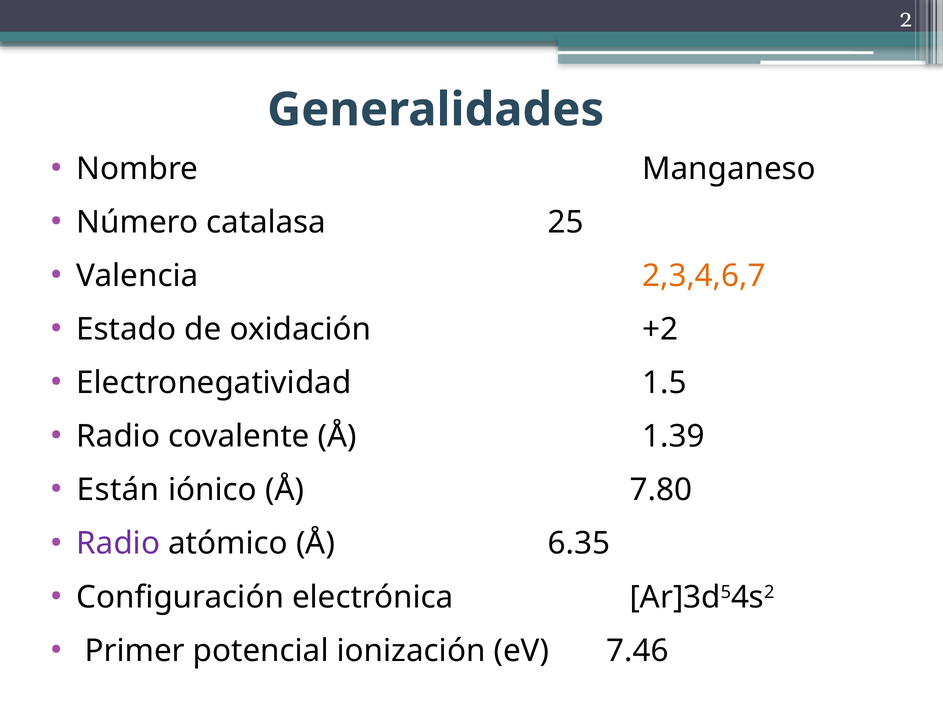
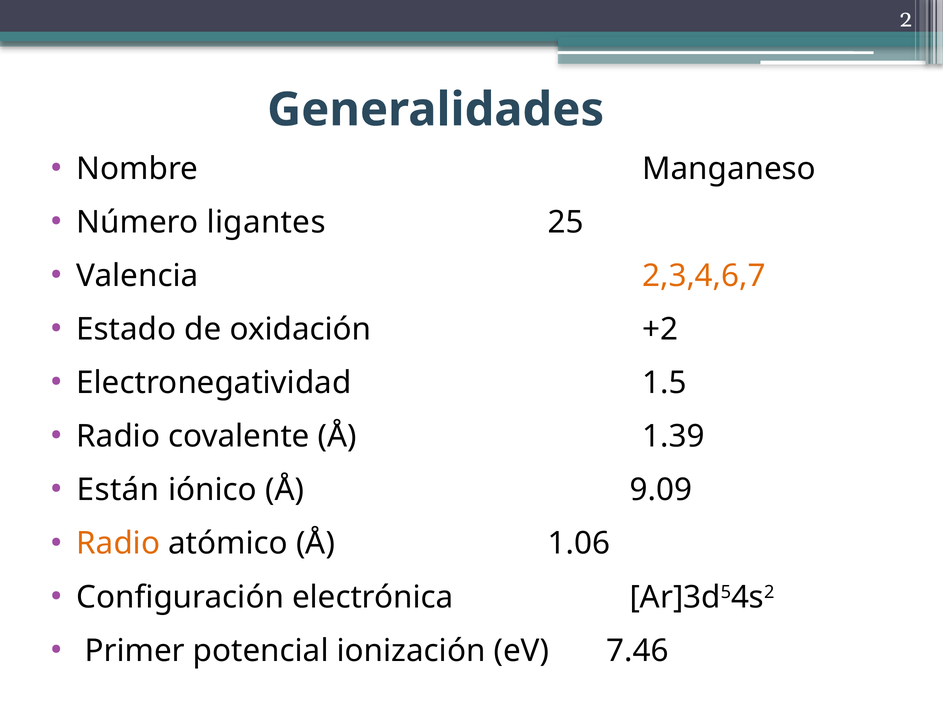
catalasa: catalasa -> ligantes (266, 222)
7.80: 7.80 -> 9.09 (661, 490)
Radio colour: purple -> orange (118, 544)
6.35: 6.35 -> 1.06 (579, 544)
